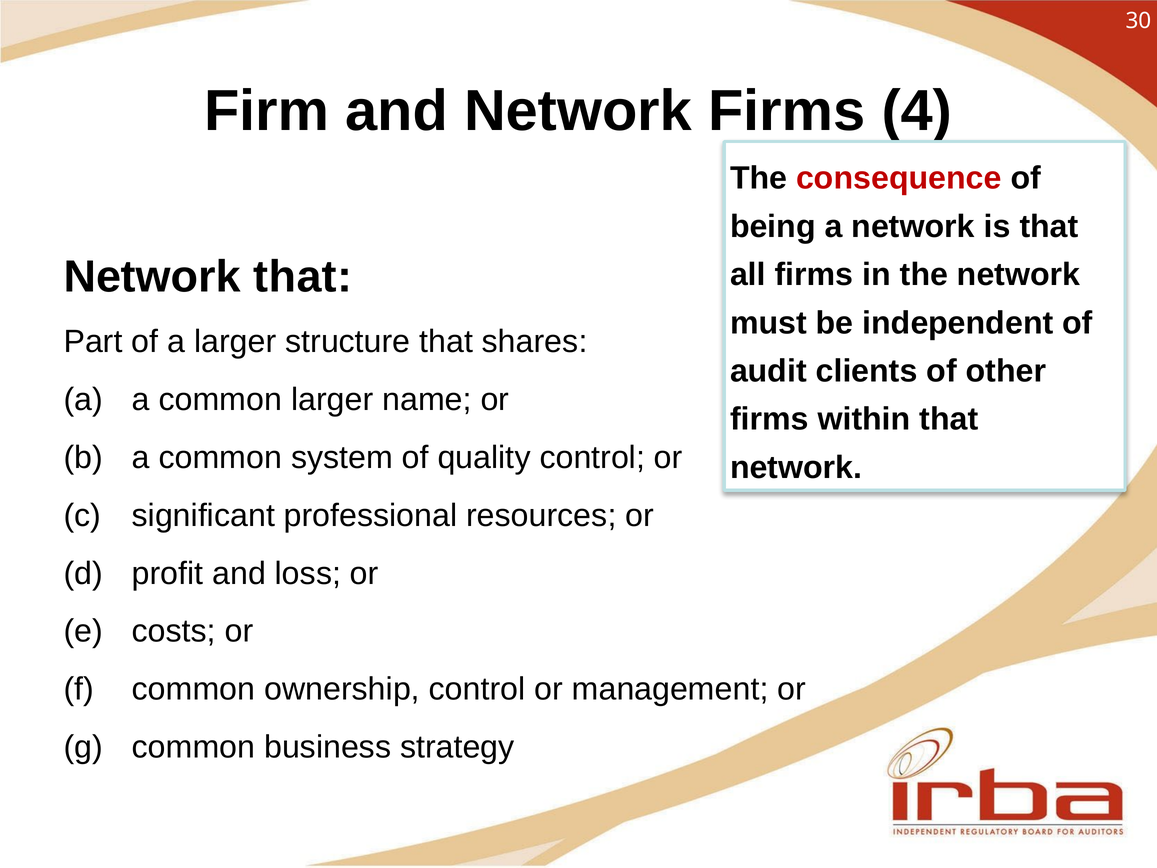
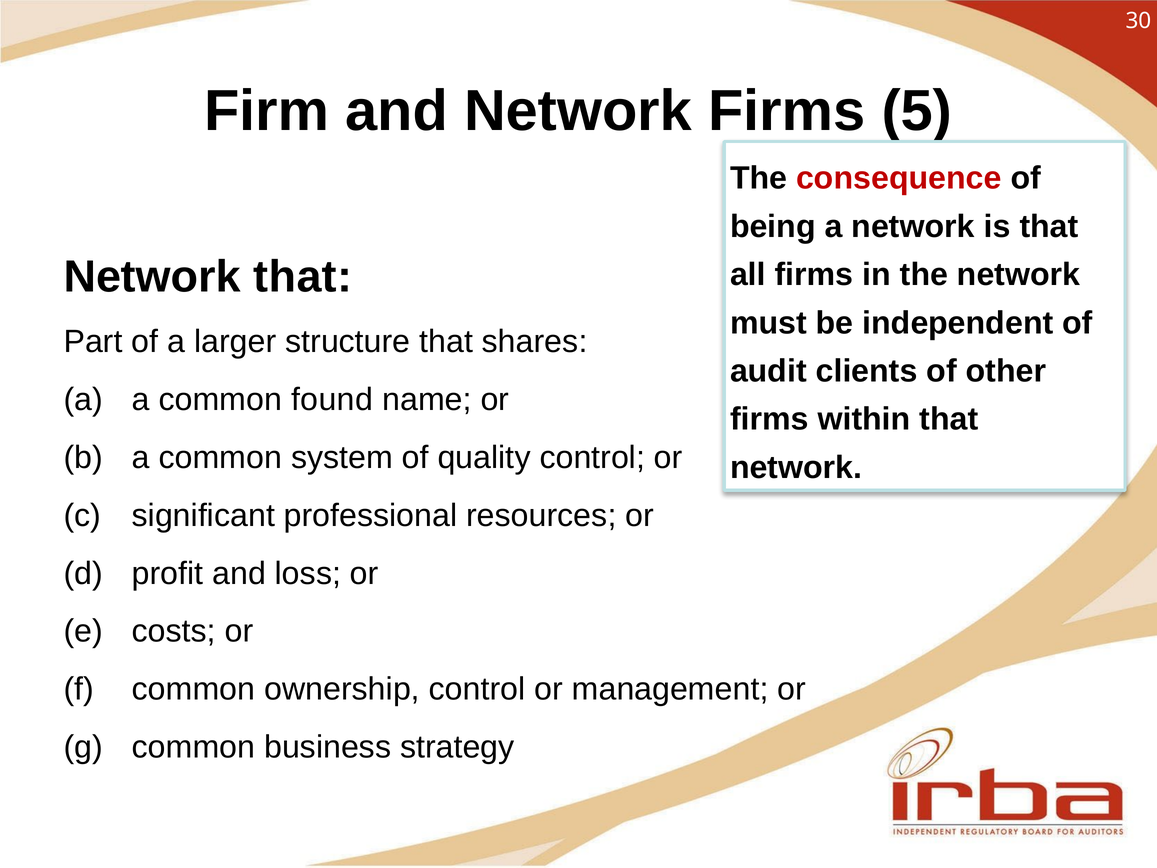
4: 4 -> 5 (917, 111)
common larger: larger -> found (332, 400)
